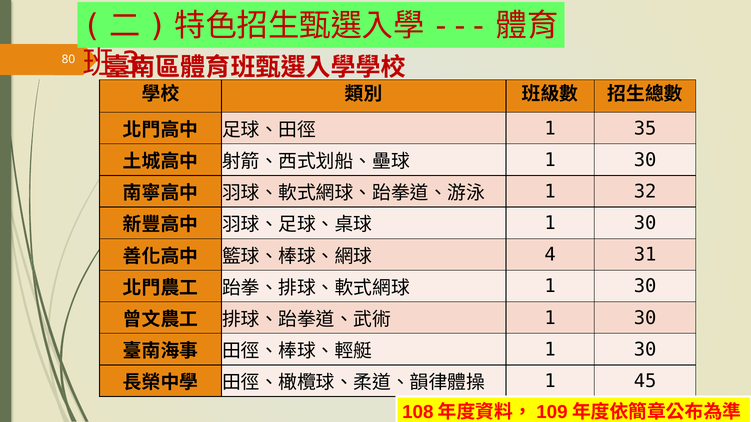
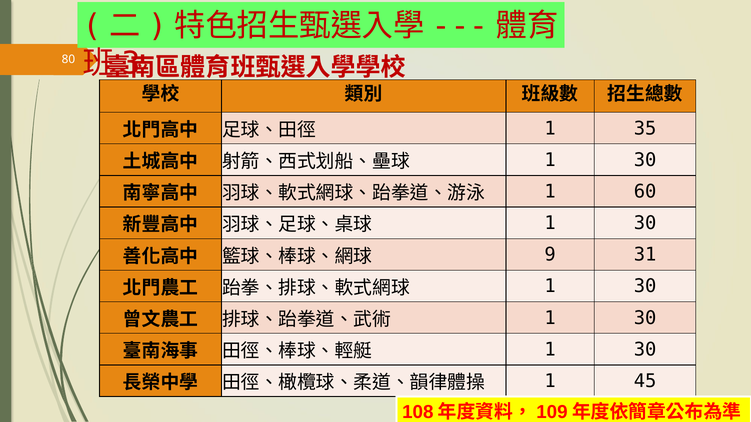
32: 32 -> 60 (645, 192)
4: 4 -> 9 (550, 255)
